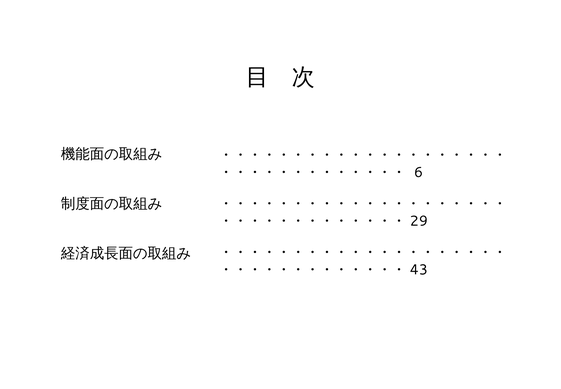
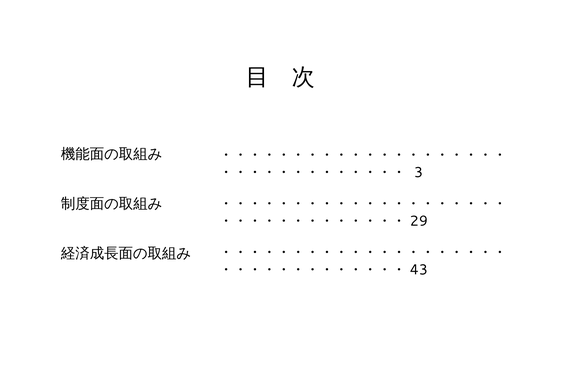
6: 6 -> 3 (418, 172)
